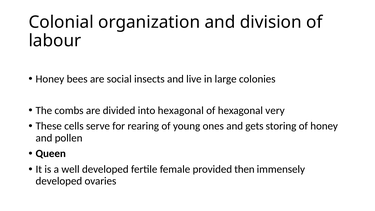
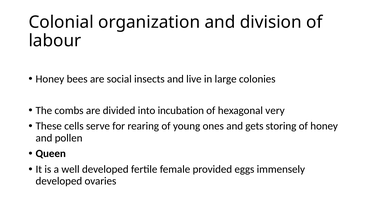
into hexagonal: hexagonal -> incubation (181, 110)
then: then -> eggs (244, 169)
